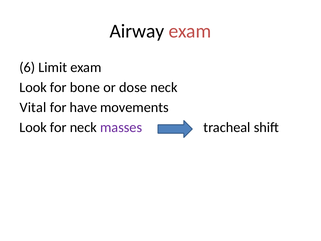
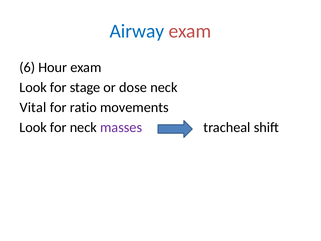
Airway colour: black -> blue (137, 31)
Limit: Limit -> Hour (53, 67)
bone: bone -> stage (85, 87)
have: have -> ratio (83, 107)
